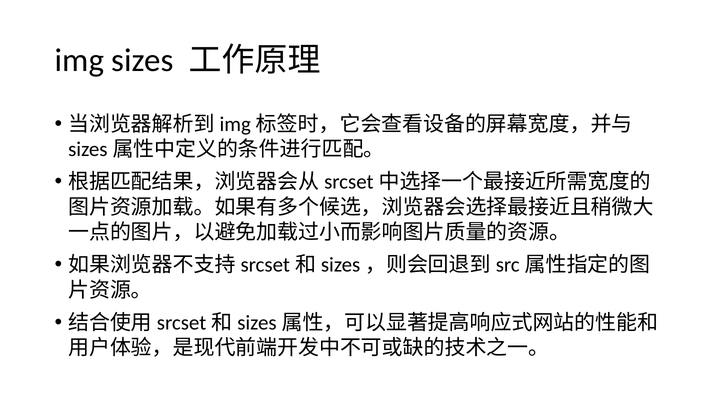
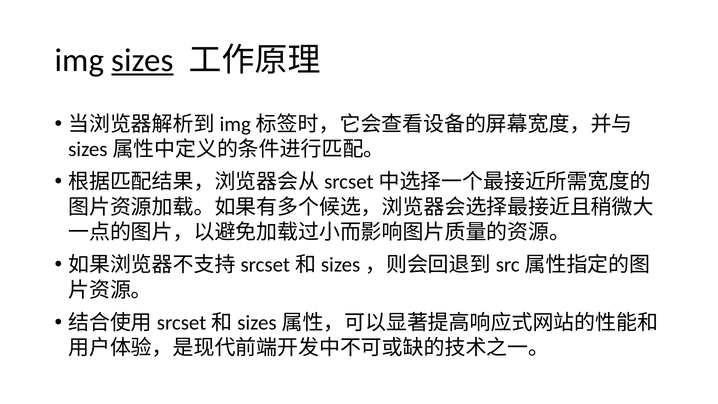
sizes underline: none -> present (142, 60)
